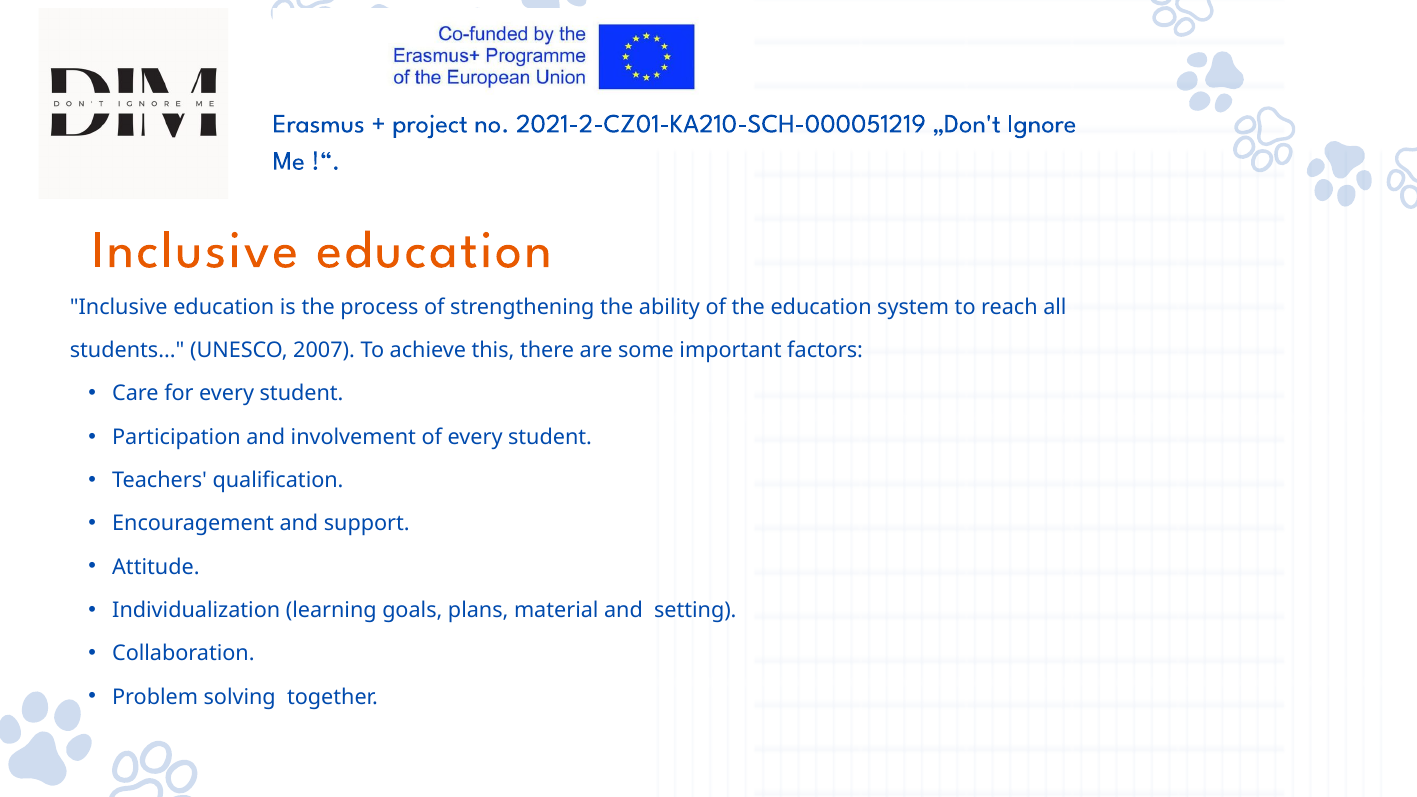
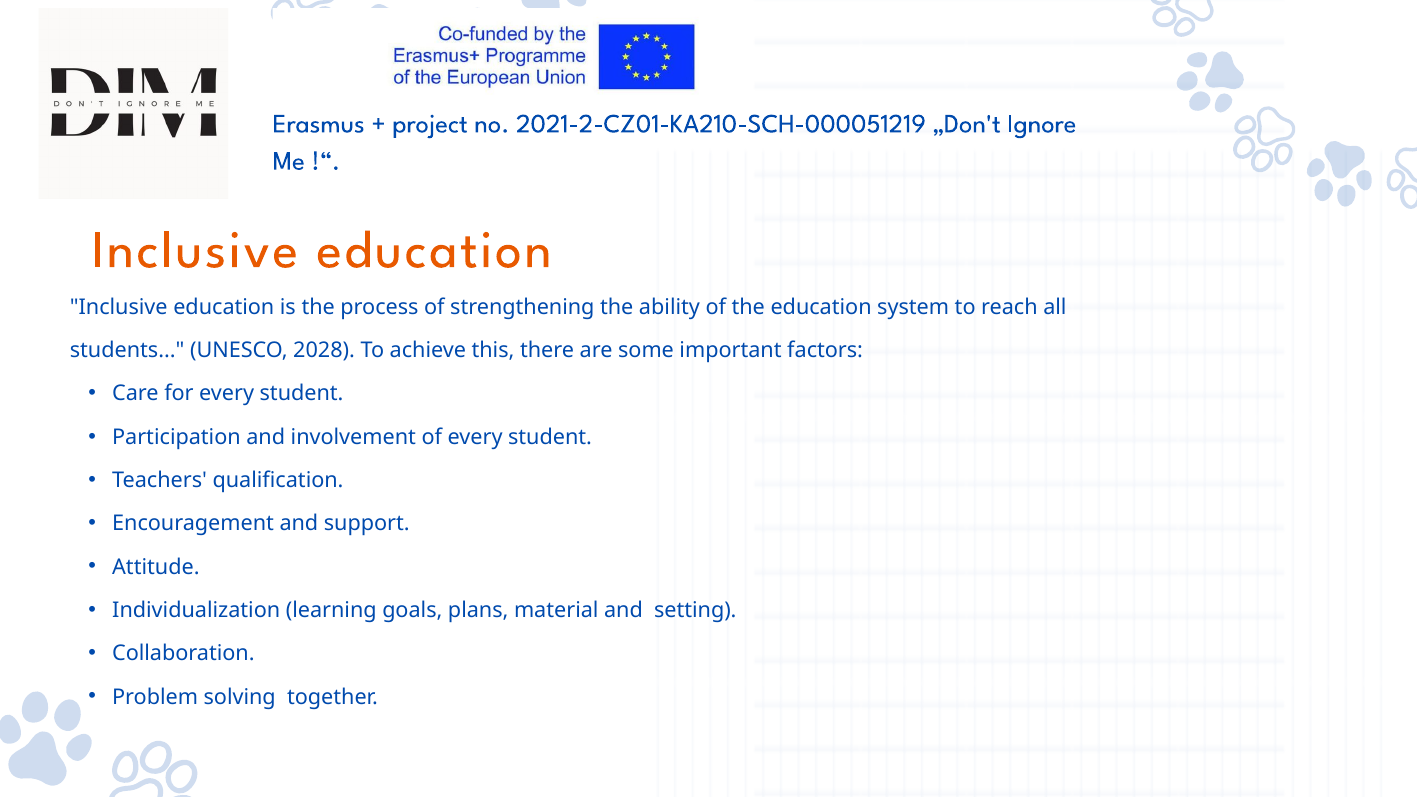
2007: 2007 -> 2028 (324, 351)
